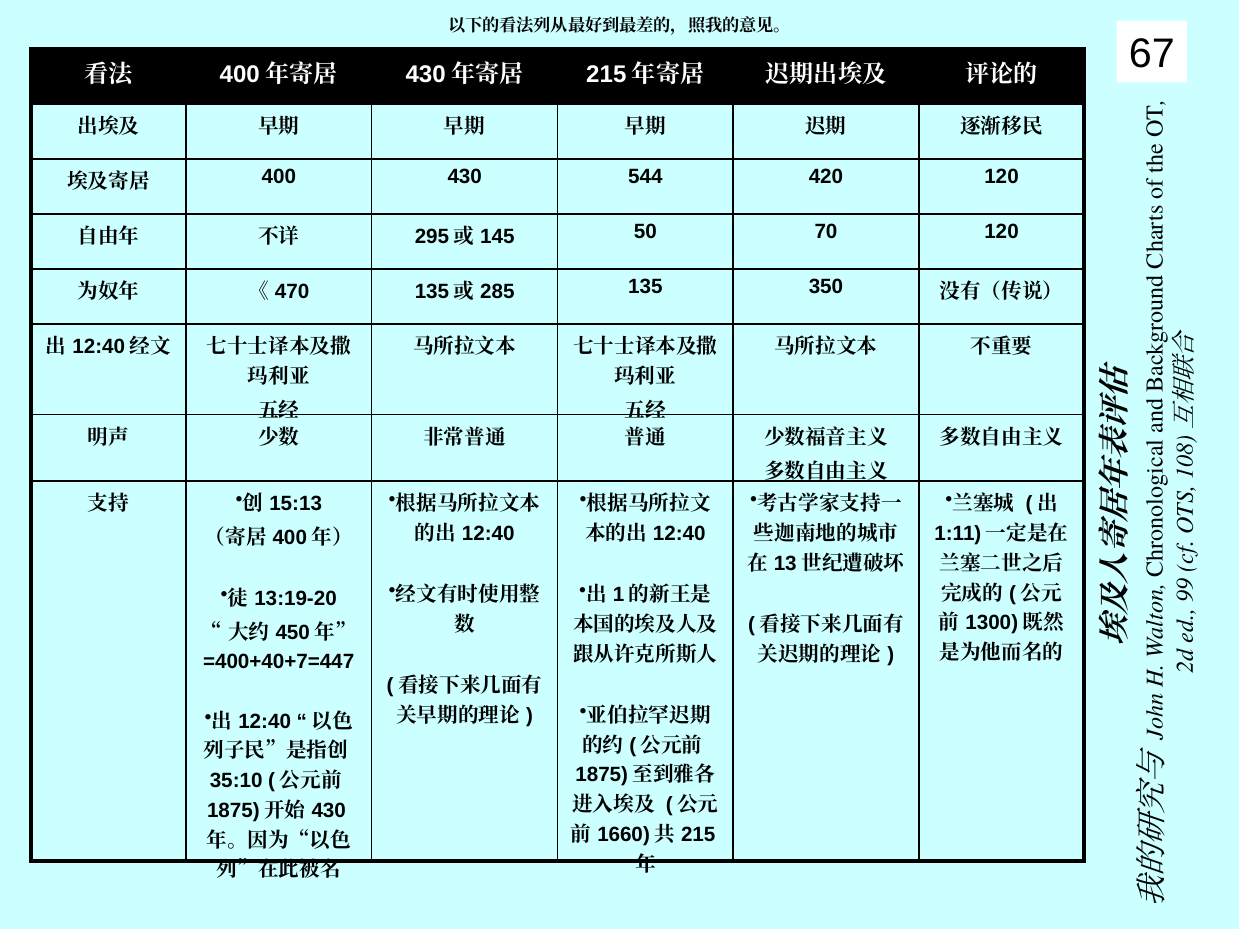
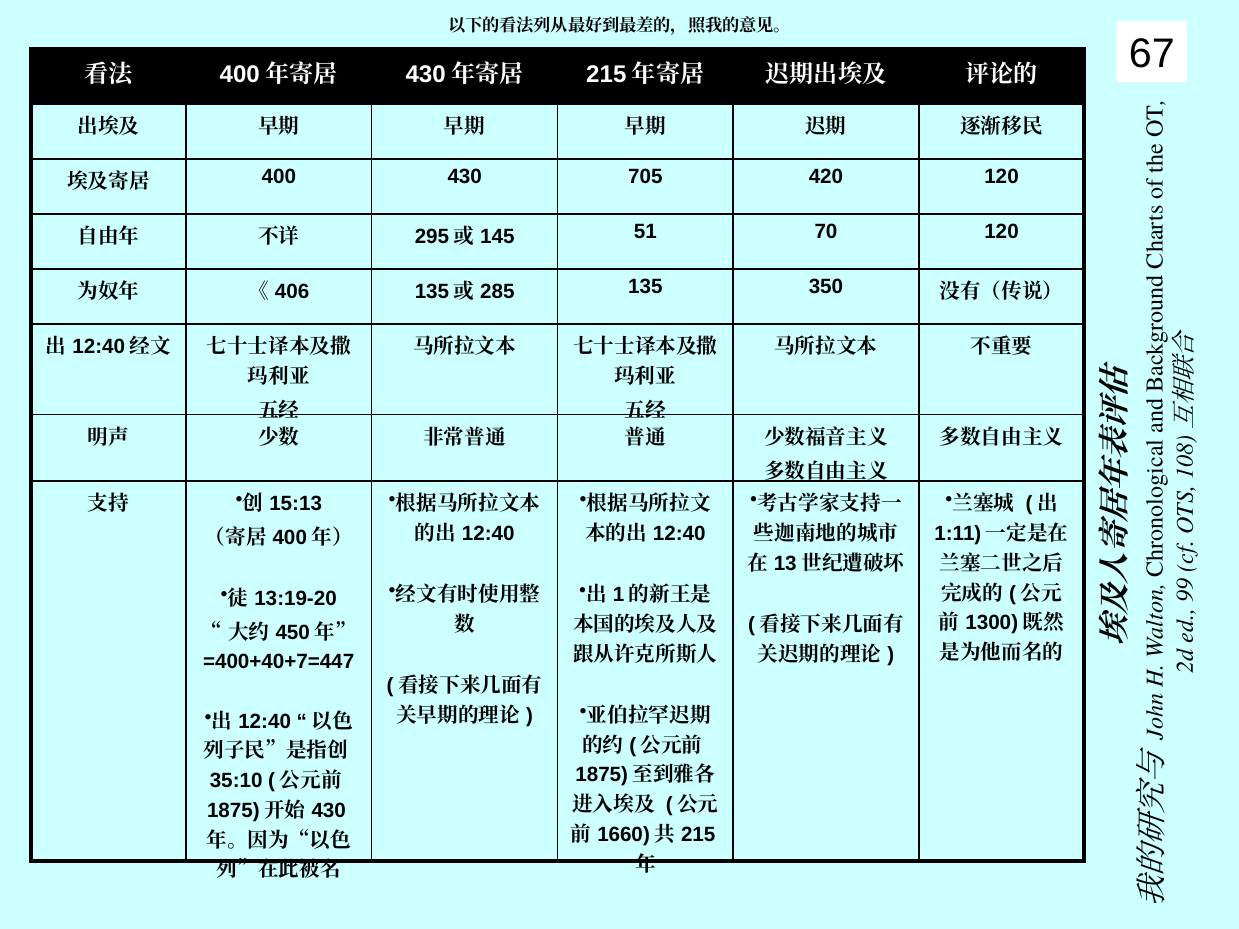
544: 544 -> 705 (645, 177)
50: 50 -> 51 (645, 232)
470: 470 -> 406 (292, 292)
